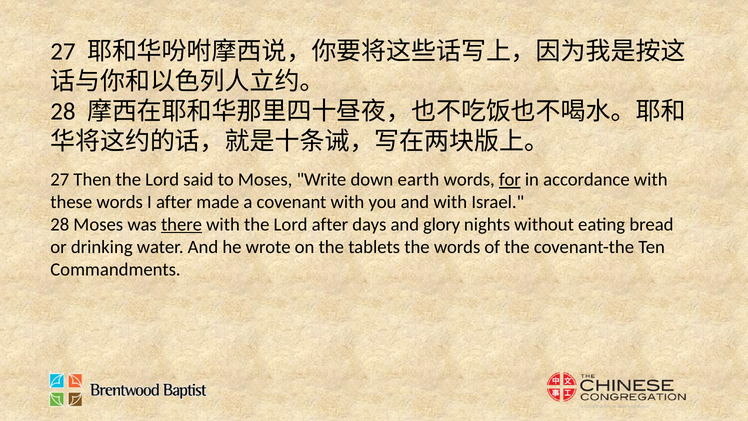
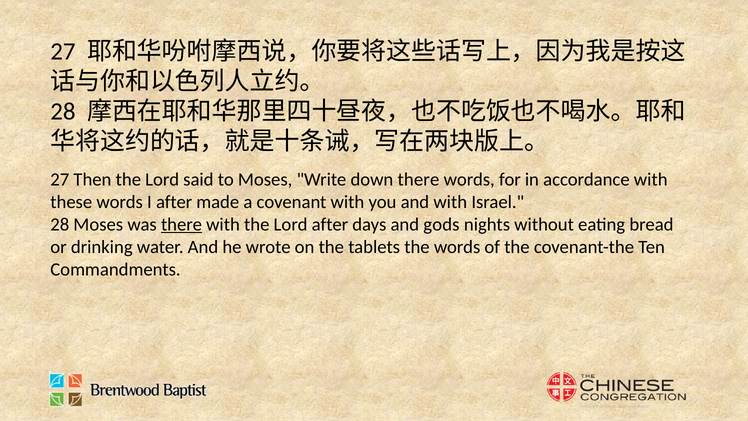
down earth: earth -> there (418, 180)
for underline: present -> none (510, 180)
glory: glory -> gods (441, 224)
